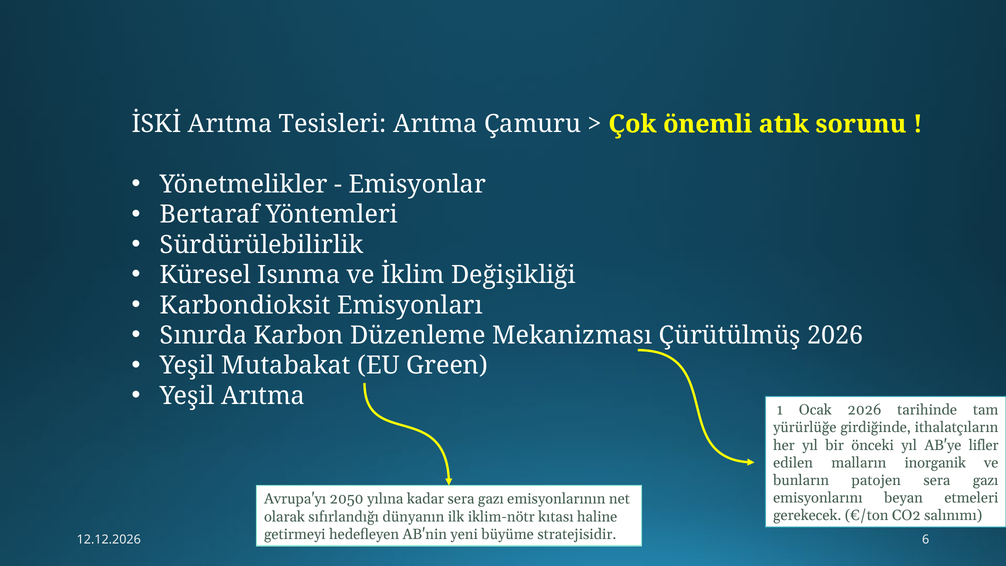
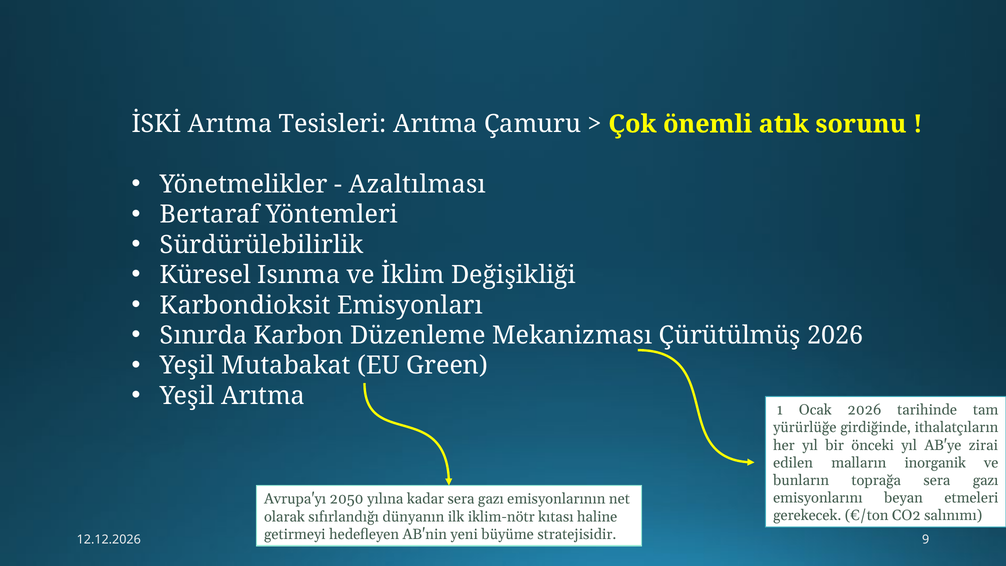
Emisyonlar: Emisyonlar -> Azaltılması (417, 184)
lifler: lifler -> zirai (984, 445)
patojen: patojen -> toprağa (876, 480)
6: 6 -> 9 (926, 539)
